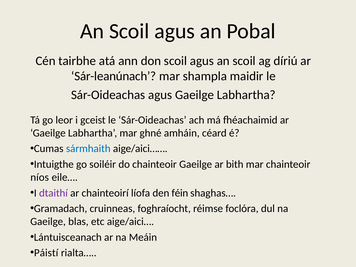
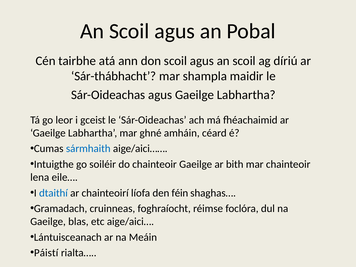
Sár-leanúnach: Sár-leanúnach -> Sár-thábhacht (114, 76)
níos: níos -> lena (40, 177)
dtaithí colour: purple -> blue (53, 193)
